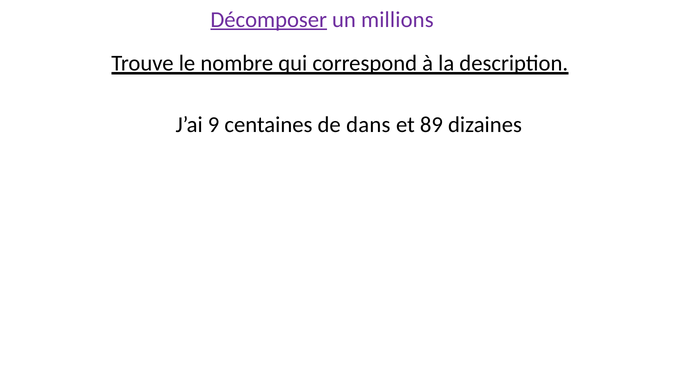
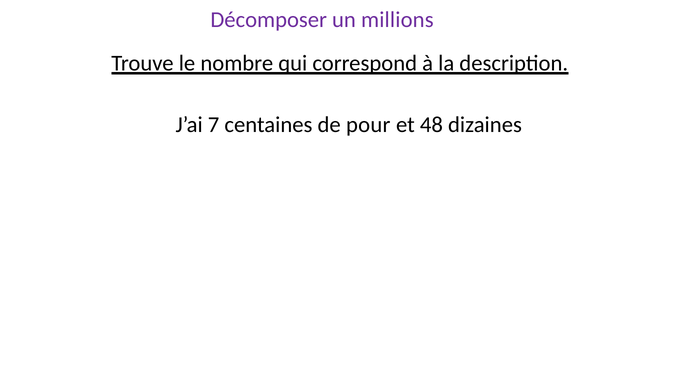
Décomposer underline: present -> none (269, 20)
9: 9 -> 7 (214, 124)
dans: dans -> pour (368, 124)
89: 89 -> 48 (431, 124)
